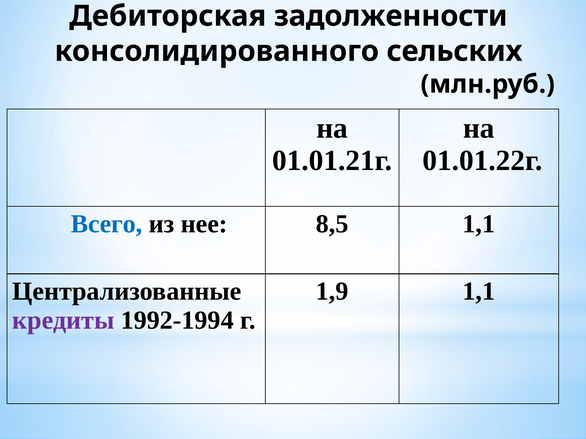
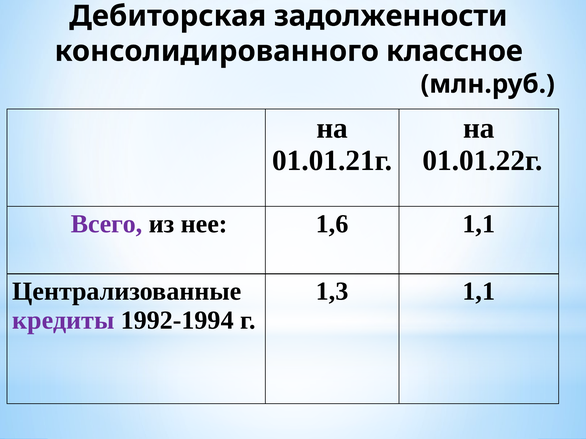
сельских: сельских -> классное (454, 51)
Всего colour: blue -> purple (107, 224)
8,5: 8,5 -> 1,6 (332, 224)
1,9: 1,9 -> 1,3 (332, 292)
